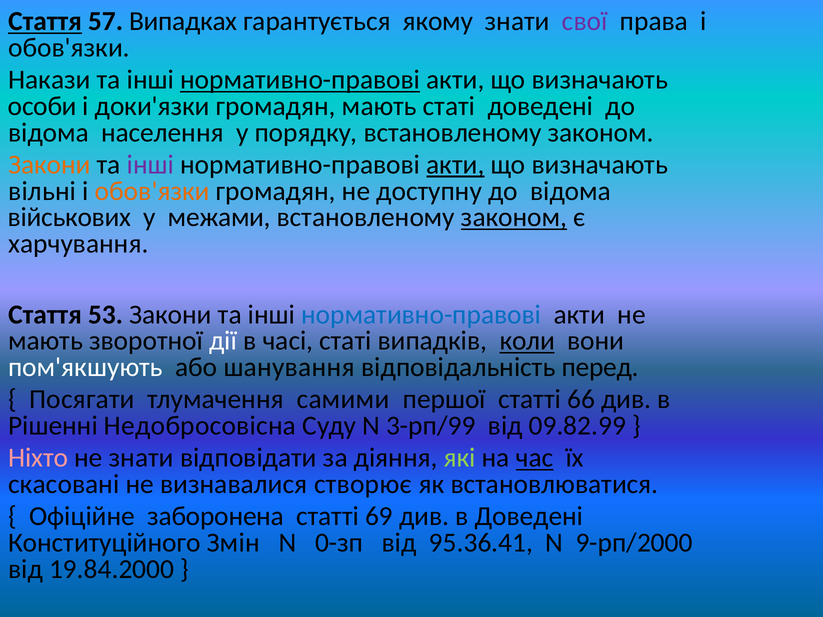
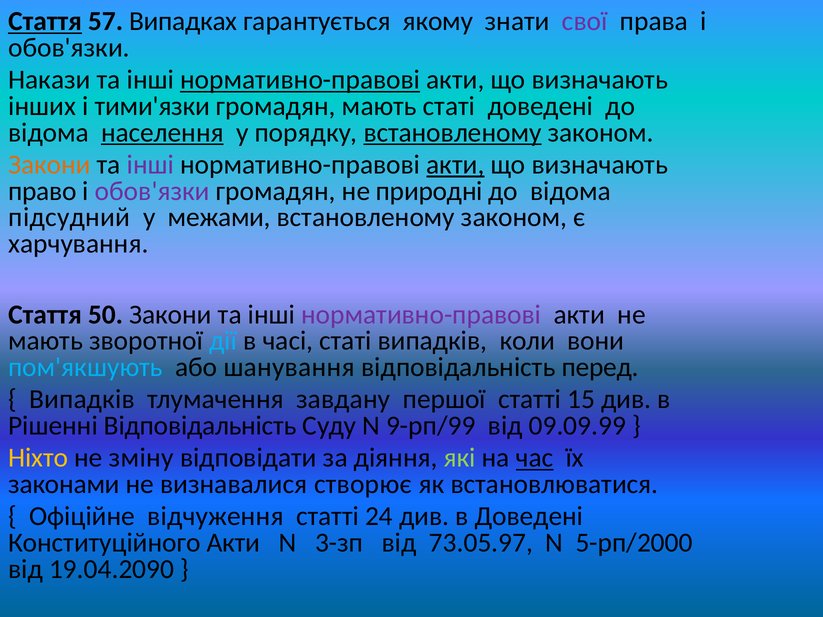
особи: особи -> інших (42, 106)
доки'язки: доки'язки -> тими'язки (152, 106)
населення underline: none -> present (162, 133)
встановленому underline: none -> present (453, 133)
вільні: вільні -> право (42, 191)
обов'язки colour: orange -> purple (152, 191)
доступну: доступну -> природні (429, 191)
військових: військових -> підсудний (69, 217)
законом underline: present -> none (514, 217)
53: 53 -> 50 (105, 315)
нормативно-правові colour: blue -> purple (421, 315)
дії colour: white -> light blue (223, 341)
коли underline: present -> none (527, 341)
пом'якшують colour: white -> light blue (85, 367)
Посягати: Посягати -> Випадків (82, 400)
самими: самими -> завдану (343, 400)
66: 66 -> 15 (581, 400)
Рішенні Недобросовісна: Недобросовісна -> Відповідальність (200, 426)
3-рп/99: 3-рп/99 -> 9-рп/99 (431, 426)
09.82.99: 09.82.99 -> 09.09.99 (577, 426)
Ніхто colour: pink -> yellow (38, 458)
не знати: знати -> зміну (141, 458)
скасовані: скасовані -> законами (64, 484)
заборонена: заборонена -> відчуження (215, 517)
69: 69 -> 24 (379, 517)
Конституційного Змін: Змін -> Акти (234, 543)
0-зп: 0-зп -> 3-зп (339, 543)
95.36.41: 95.36.41 -> 73.05.97 (481, 543)
9-рп/2000: 9-рп/2000 -> 5-рп/2000 (634, 543)
19.84.2000: 19.84.2000 -> 19.04.2090 (112, 569)
